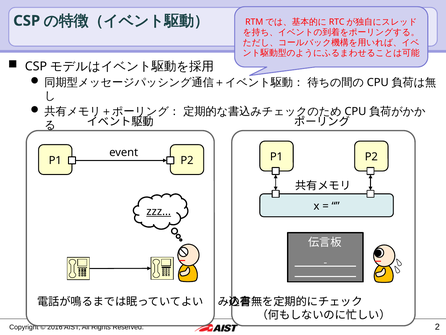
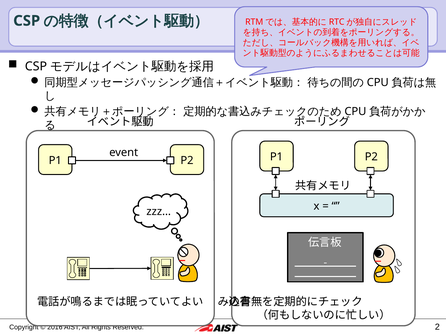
zzz… underline: present -> none (159, 211)
